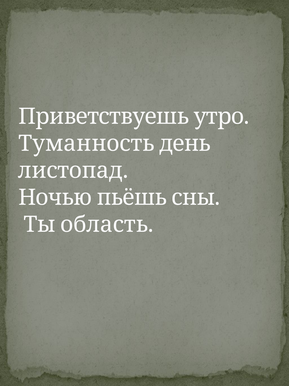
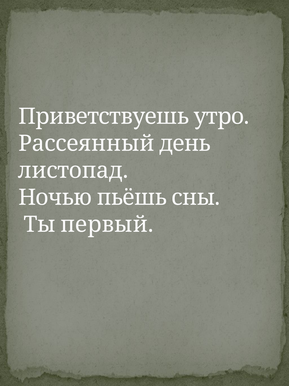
Туманность: Туманность -> Рассеянный (86, 143)
область: область -> первый (107, 224)
